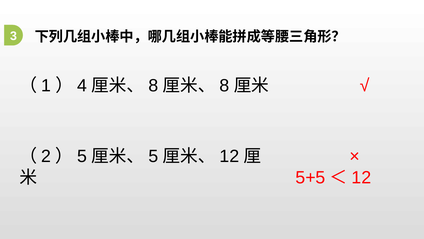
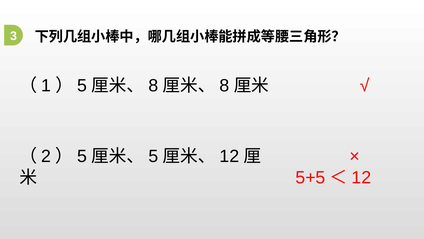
4: 4 -> 5 (82, 86)
